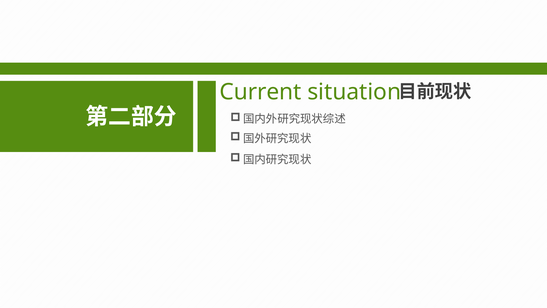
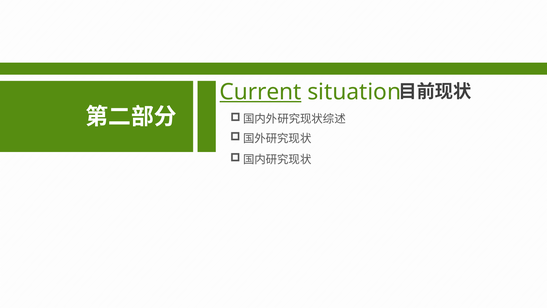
Current underline: none -> present (261, 92)
